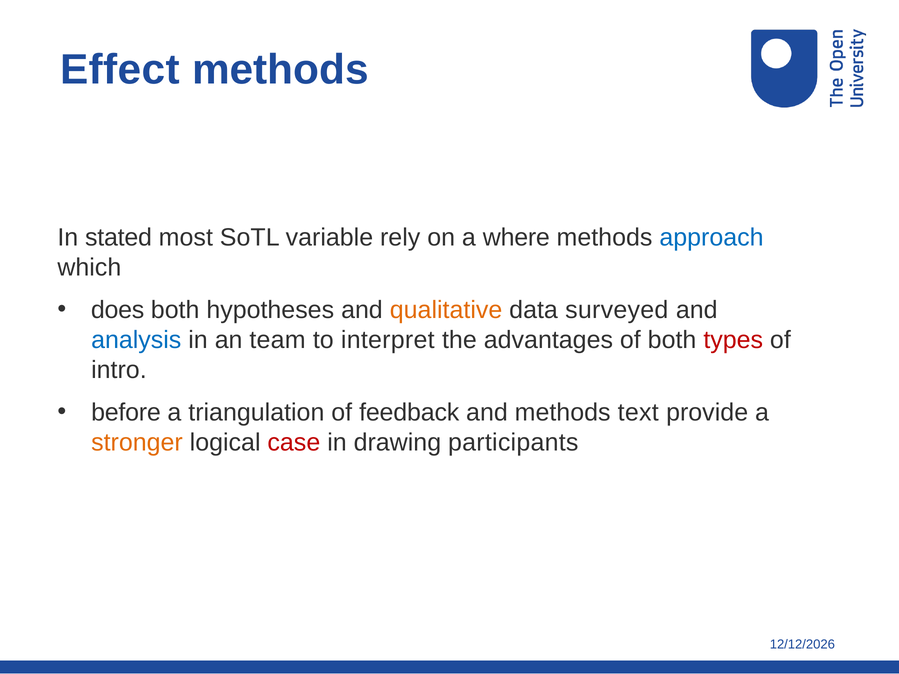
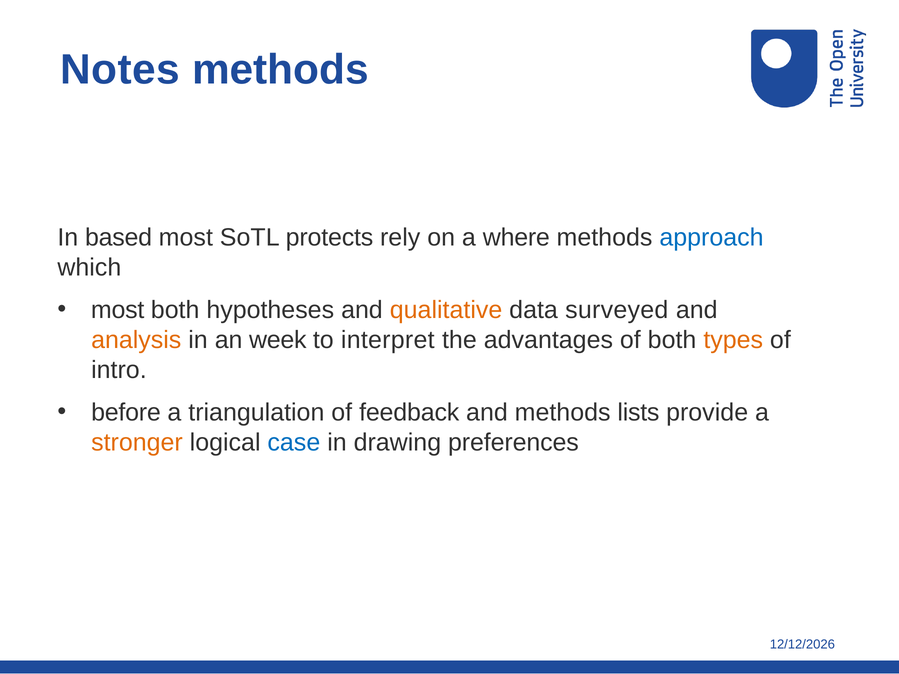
Effect: Effect -> Notes (120, 70)
stated: stated -> based (119, 238)
variable: variable -> protects (330, 238)
does: does -> most (118, 310)
analysis colour: blue -> orange (136, 340)
team: team -> week (278, 340)
types colour: red -> orange (733, 340)
text: text -> lists (638, 413)
case colour: red -> blue (294, 443)
participants: participants -> preferences (513, 443)
